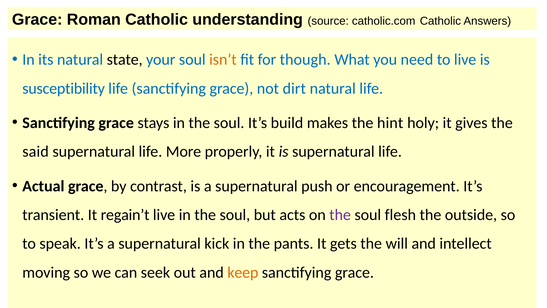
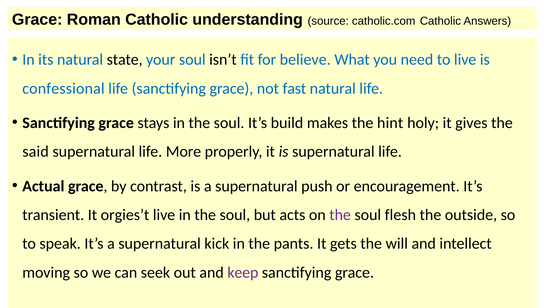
isn’t colour: orange -> black (223, 60)
though: though -> believe (305, 60)
susceptibility: susceptibility -> confessional (63, 88)
dirt: dirt -> fast (294, 88)
regain’t: regain’t -> orgies’t (125, 215)
keep colour: orange -> purple (243, 272)
